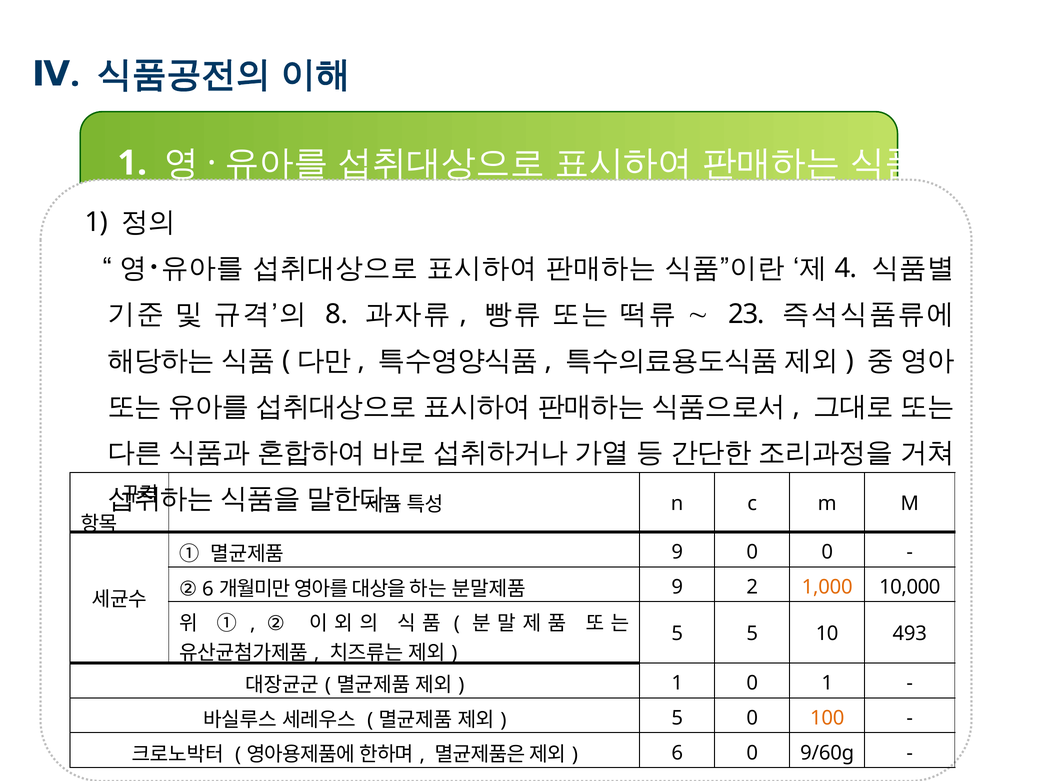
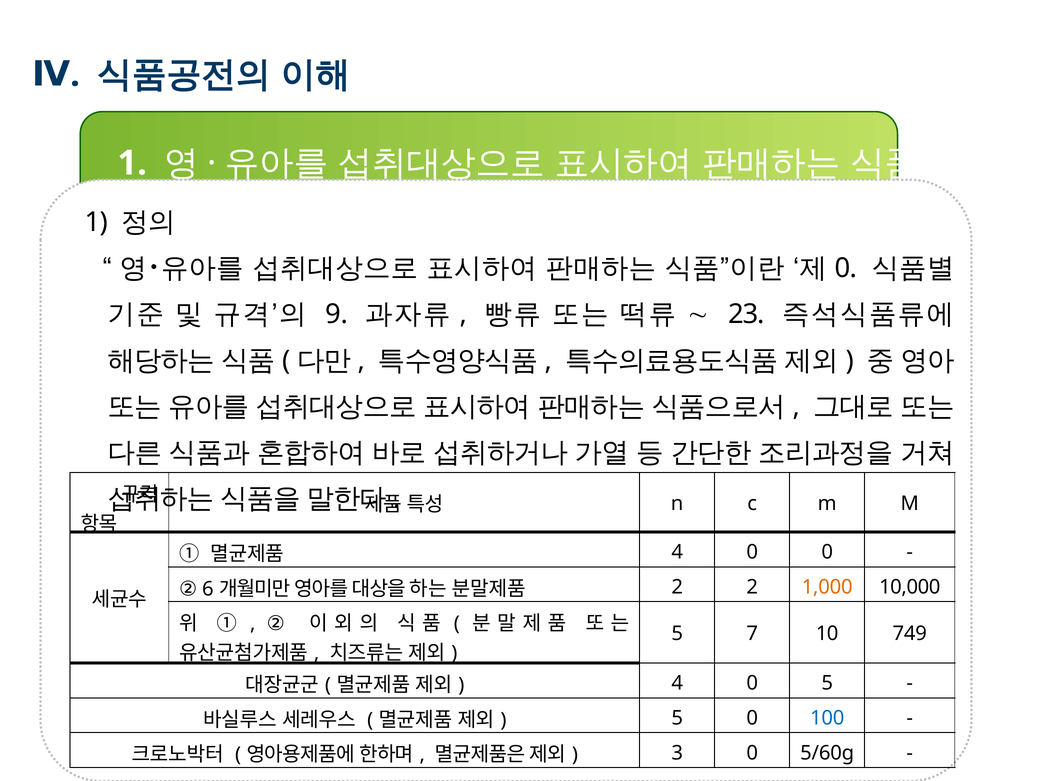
4: 4 -> 0 (846, 268)
8: 8 -> 9 (337, 314)
9: 9 -> 4 (677, 552)
9: 9 -> 2 (677, 587)
5 5: 5 -> 7 (752, 633)
493: 493 -> 749 (910, 633)
1: 1 -> 4 (677, 683)
0 1: 1 -> 5 (827, 683)
100 colour: orange -> blue (827, 718)
6: 6 -> 3 (677, 753)
9/60g: 9/60g -> 5/60g (827, 753)
